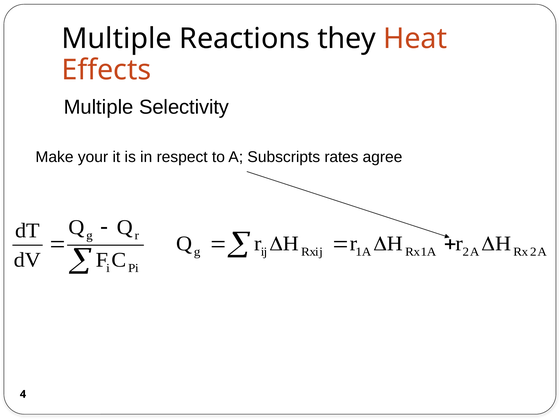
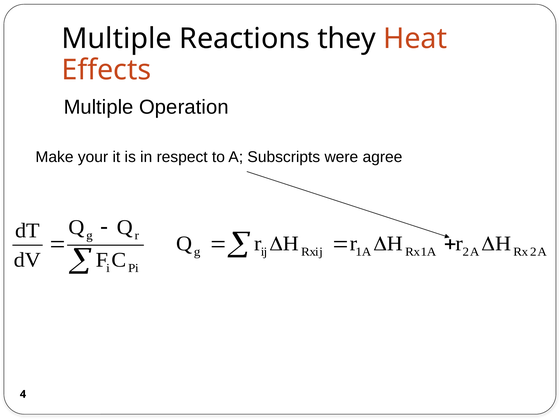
Selectivity: Selectivity -> Operation (184, 107)
rates: rates -> were (341, 157)
